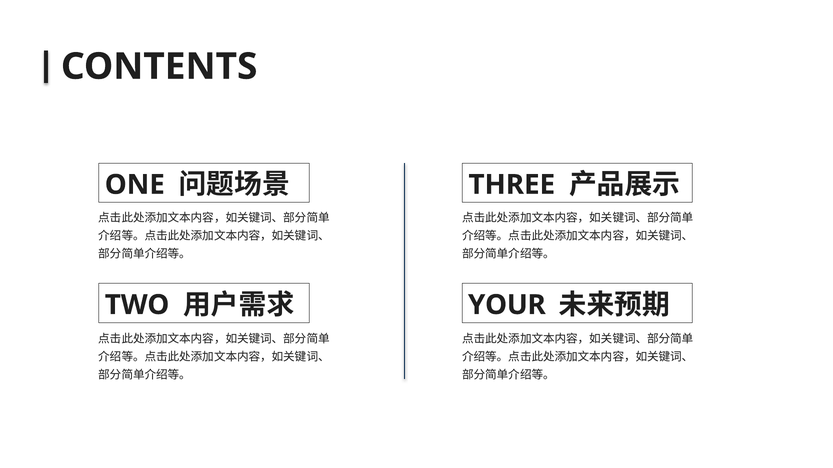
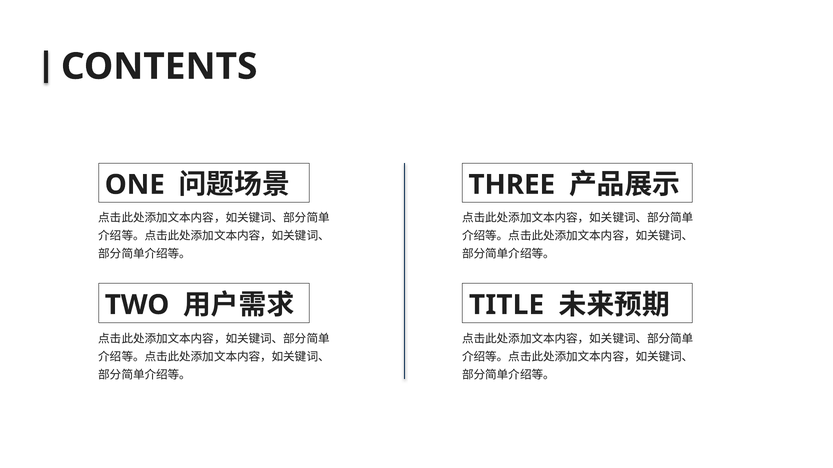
YOUR: YOUR -> TITLE (507, 305)
